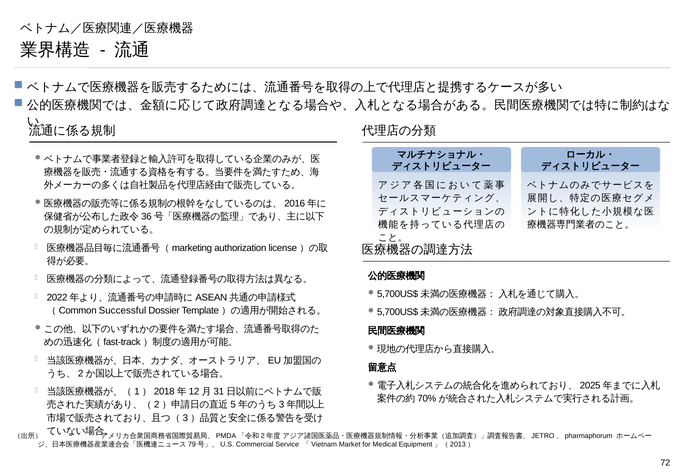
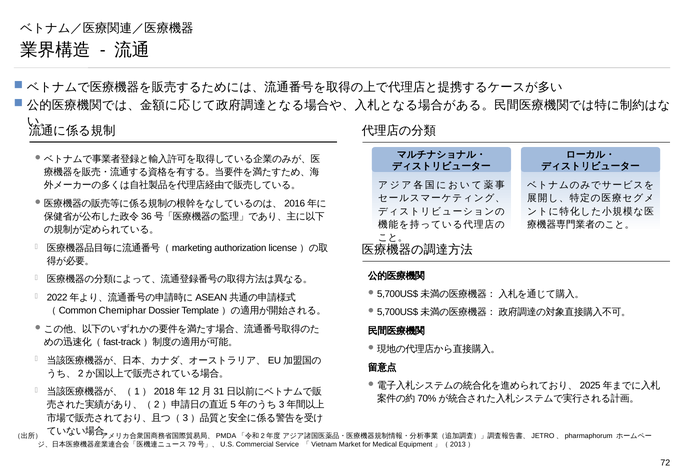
Successful: Successful -> Chemiphar (123, 311)
